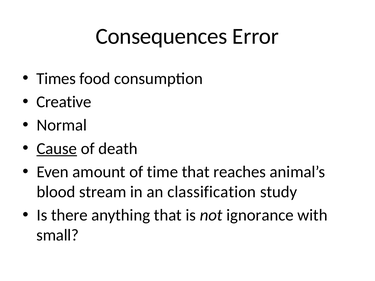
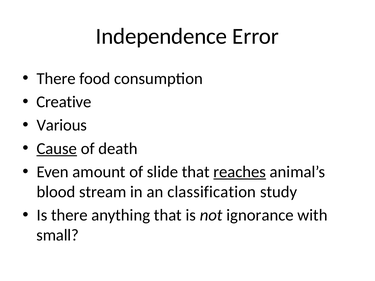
Consequences: Consequences -> Independence (161, 36)
Times: Times -> There (56, 79)
Normal: Normal -> Various (62, 125)
time: time -> slide (163, 172)
reaches underline: none -> present (240, 172)
